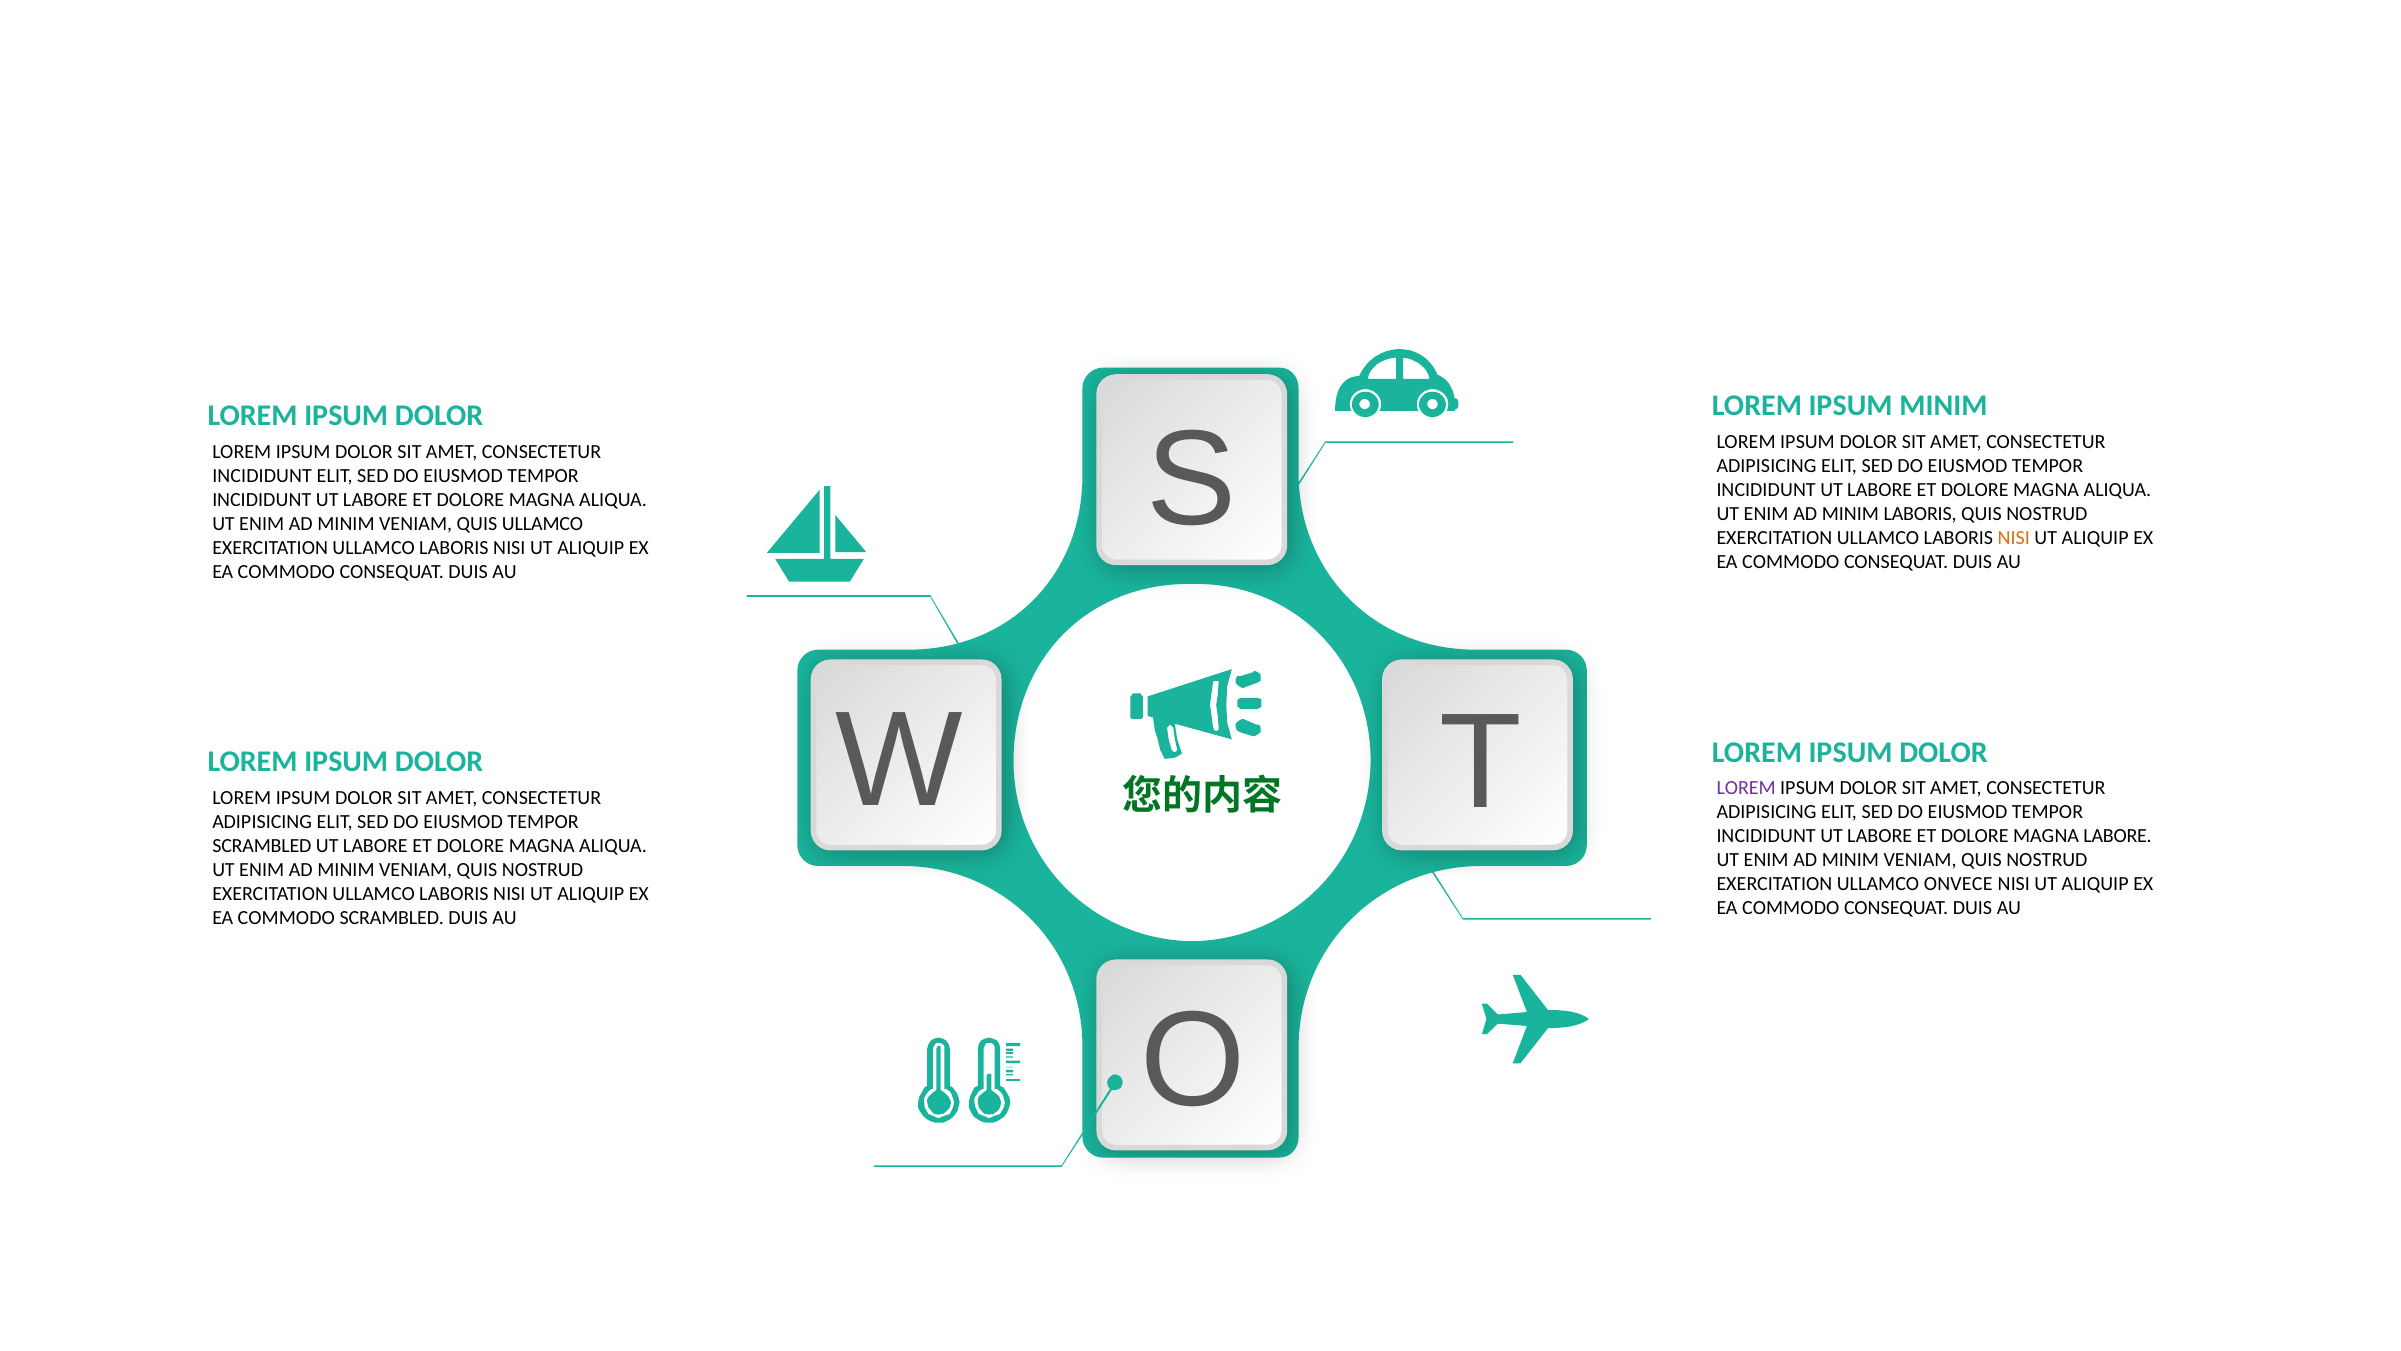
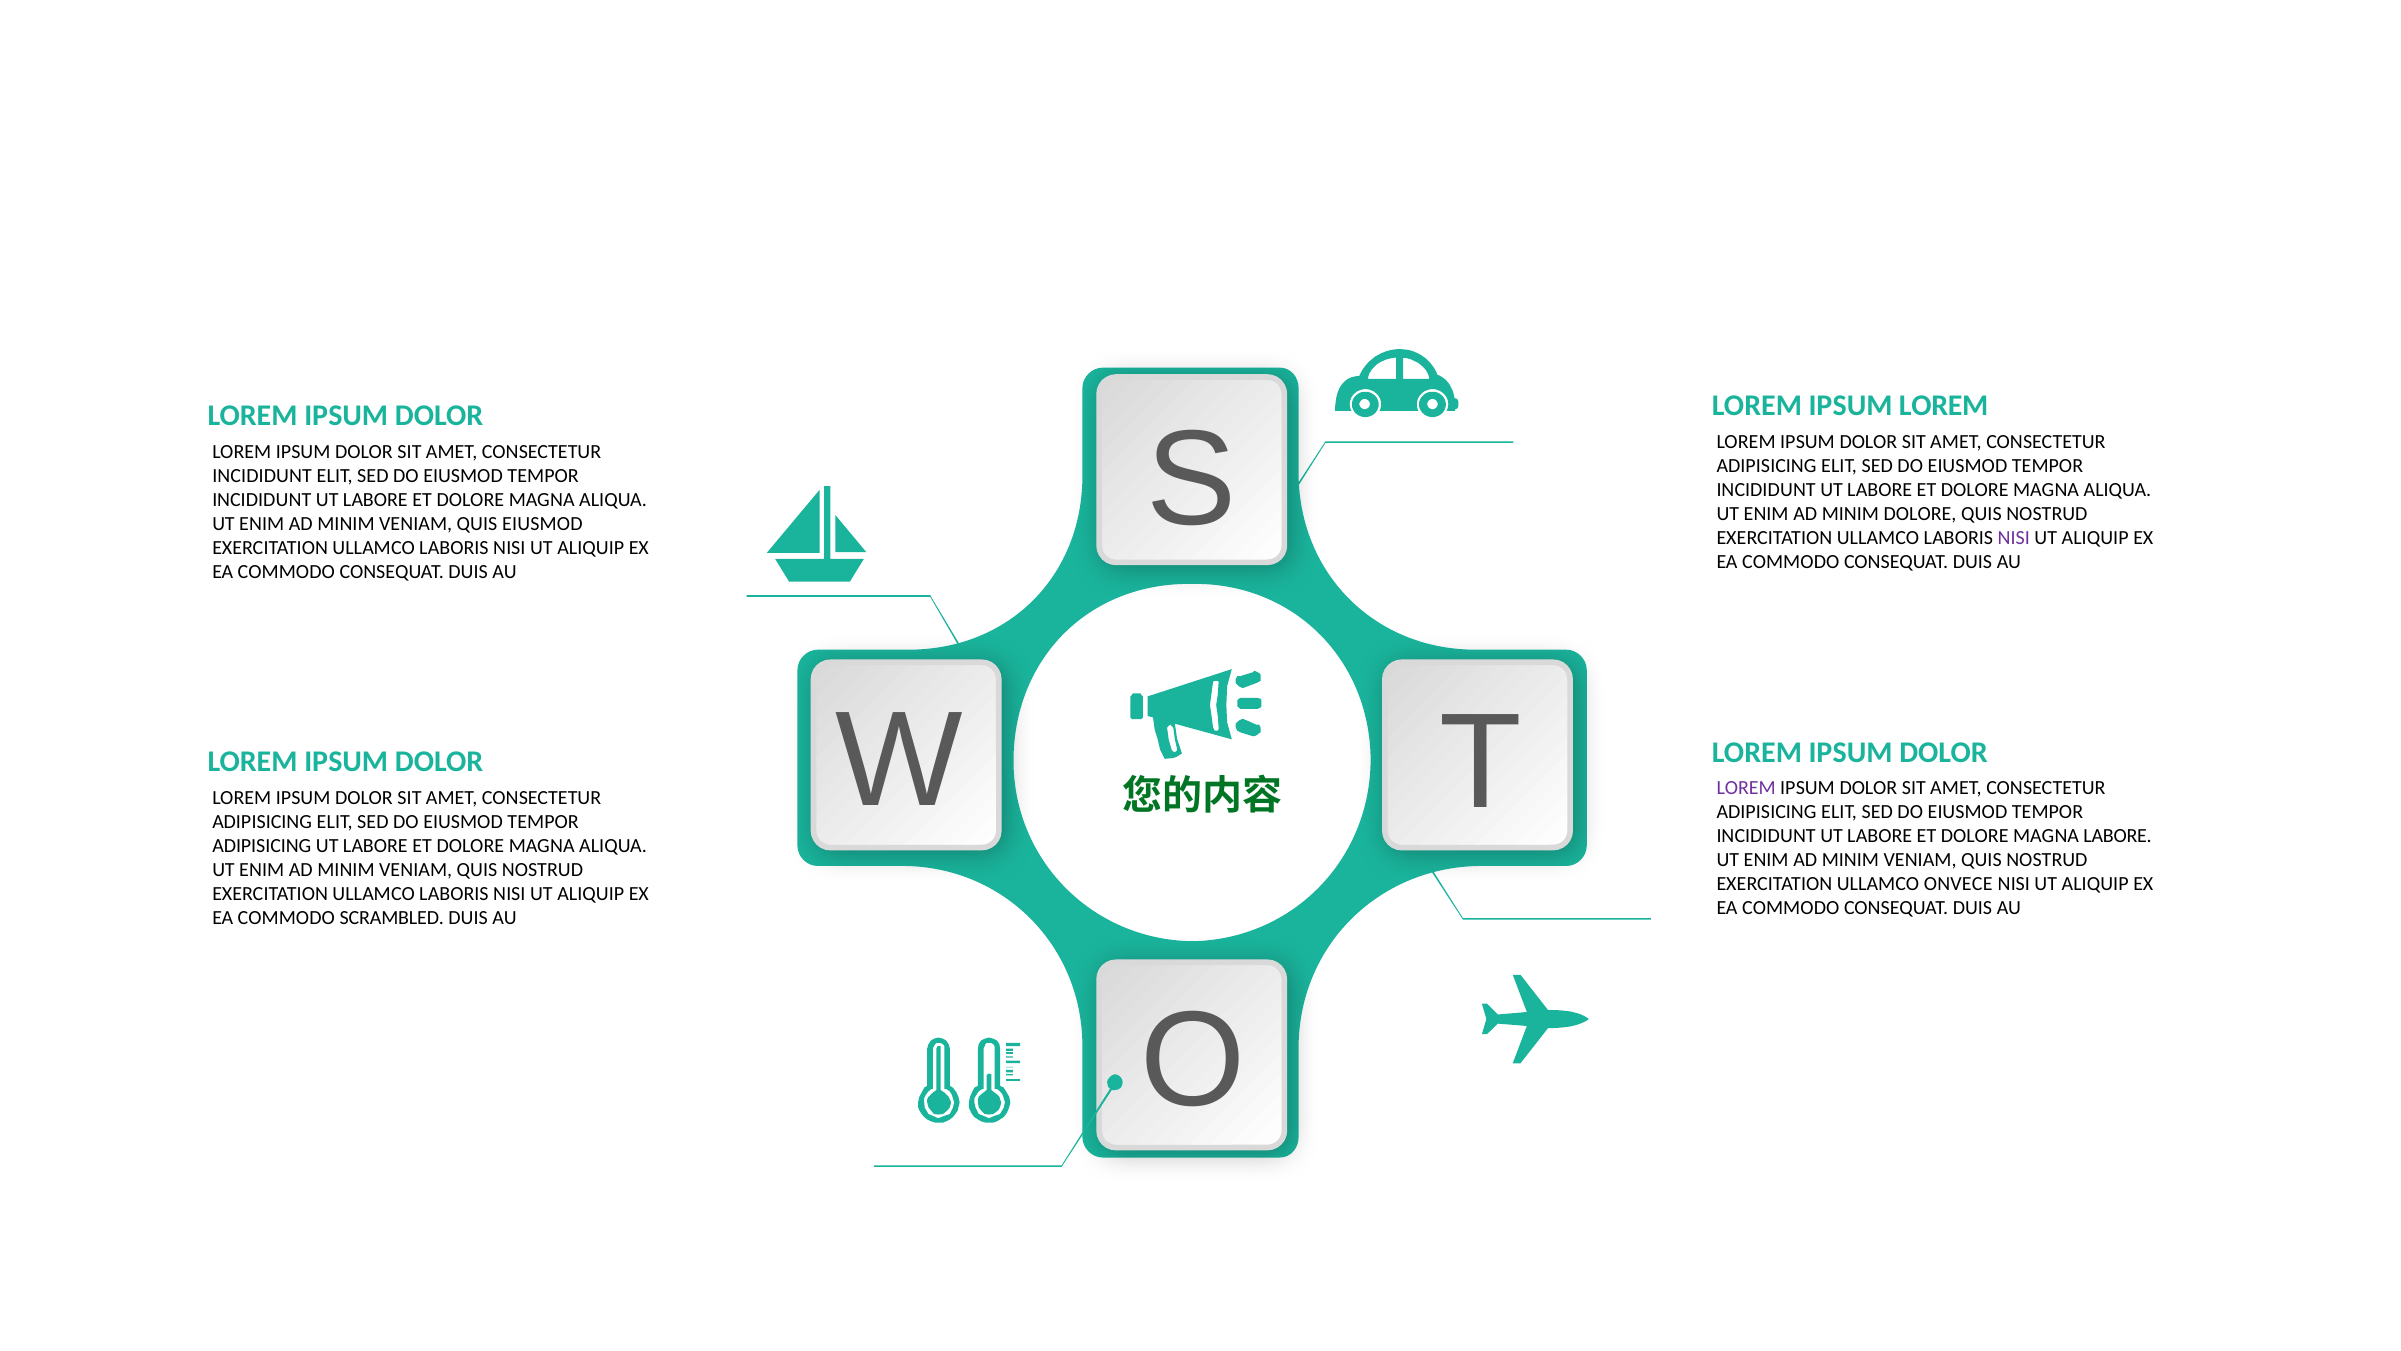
IPSUM MINIM: MINIM -> LOREM (1944, 406)
MINIM LABORIS: LABORIS -> DOLORE (1920, 514)
QUIS ULLAMCO: ULLAMCO -> EIUSMOD (542, 523)
NISI colour: orange -> purple (2014, 538)
SCRAMBLED: SCRAMBLED -> ADIPISICING (262, 846)
